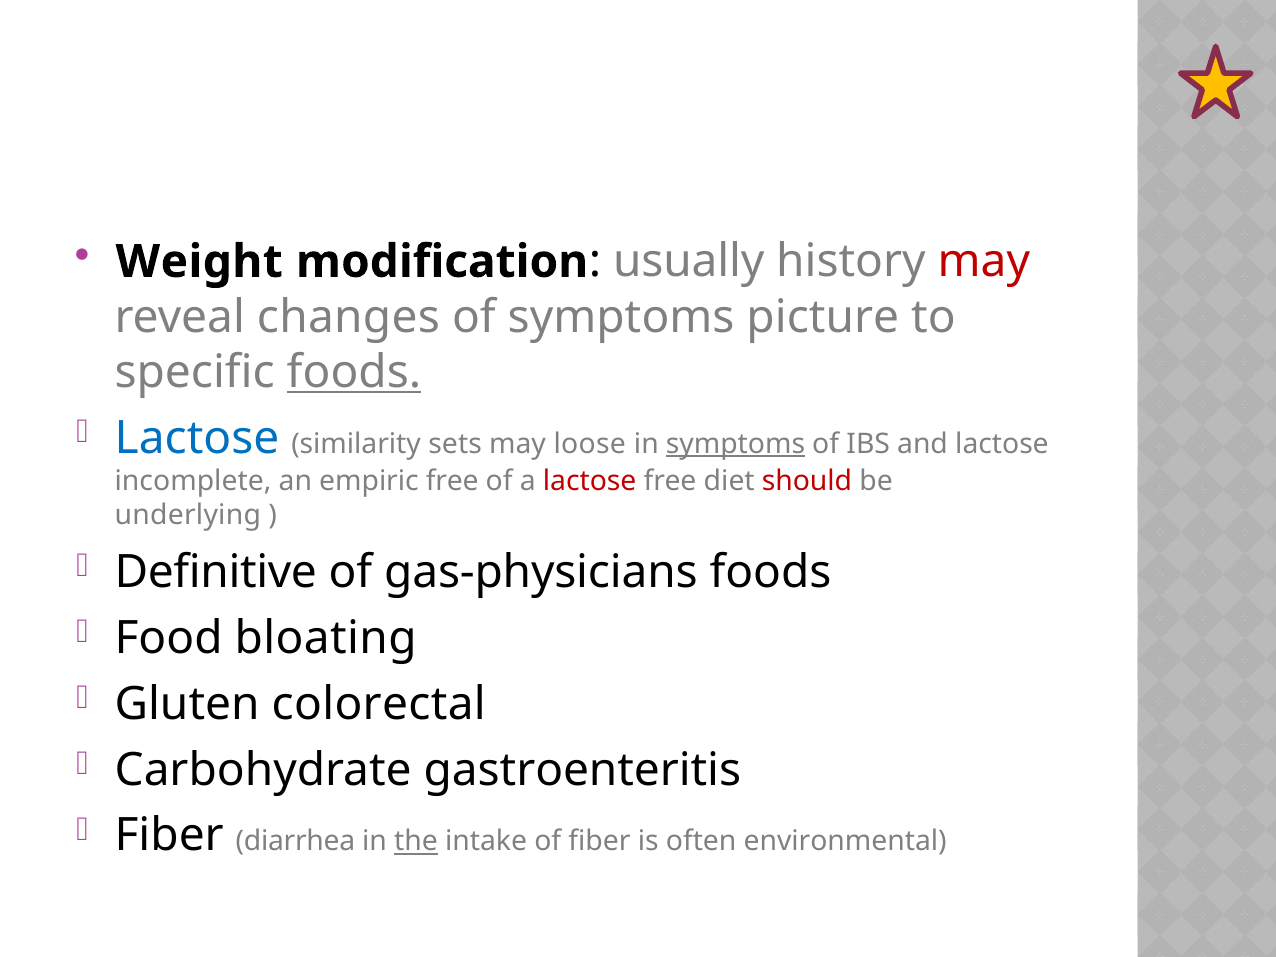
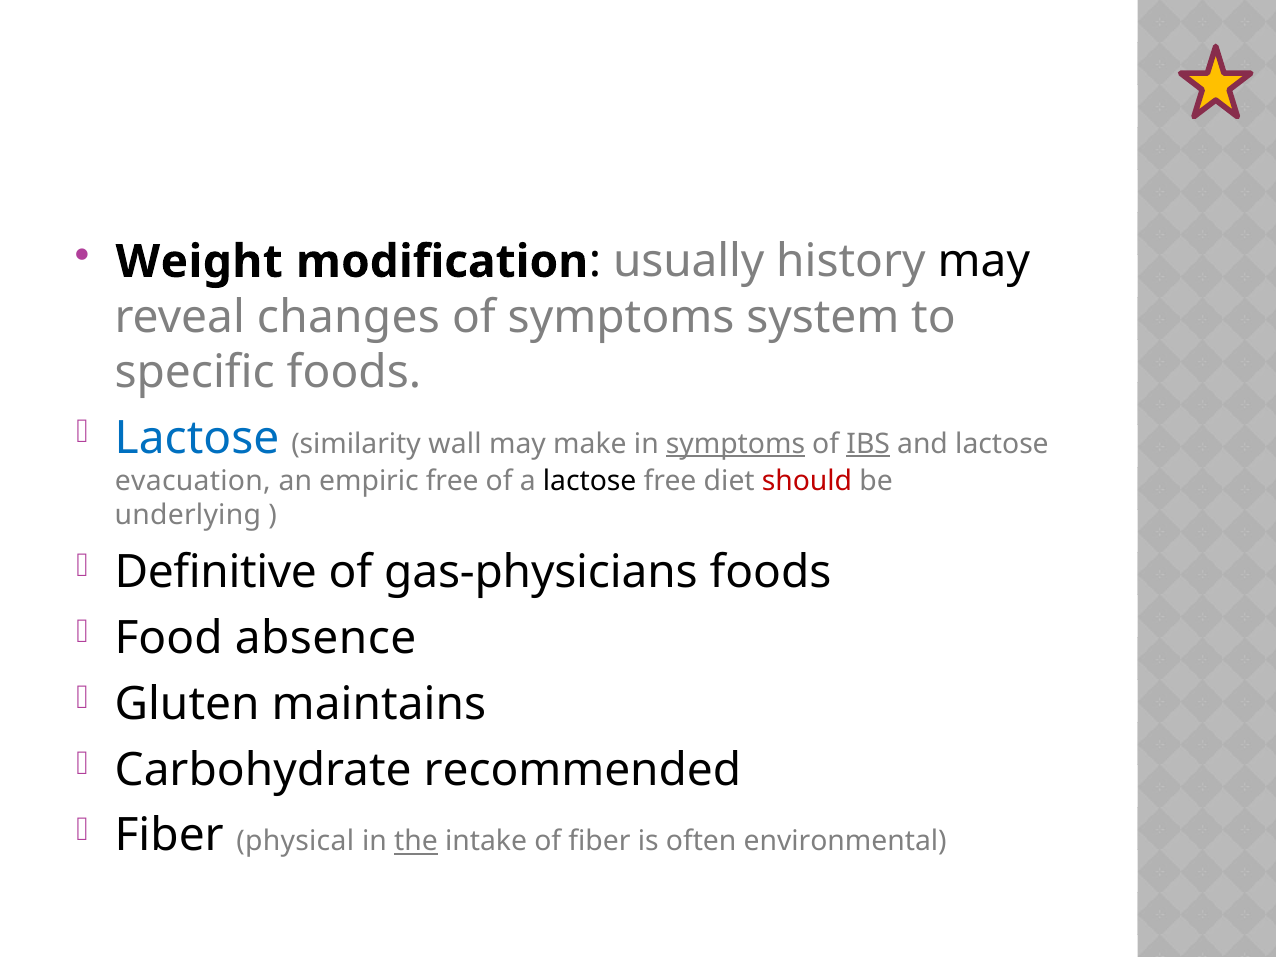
may colour: red -> black (984, 262)
picture: picture -> system (823, 317)
foods underline: present -> none (354, 372)
sets: sets -> wall (455, 444)
loose: loose -> make (590, 444)
IBS underline: none -> present (868, 444)
incomplete: incomplete -> evacuation (193, 482)
lactose colour: red -> black (590, 482)
bloating: bloating -> absence (326, 638)
colorectal: colorectal -> maintains (379, 704)
gastroenteritis: gastroenteritis -> recommended (582, 770)
diarrhea: diarrhea -> physical (295, 842)
